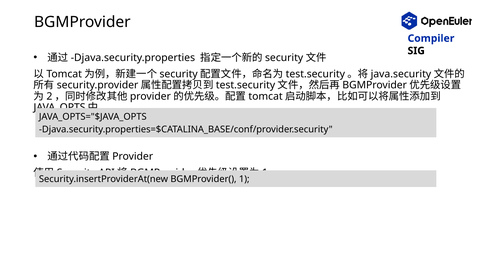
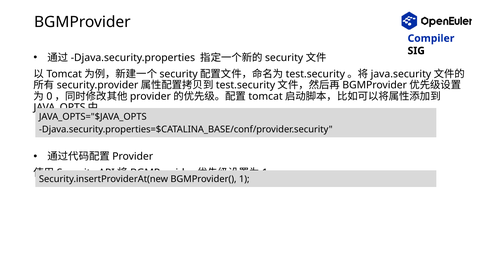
2: 2 -> 0 (49, 96)
